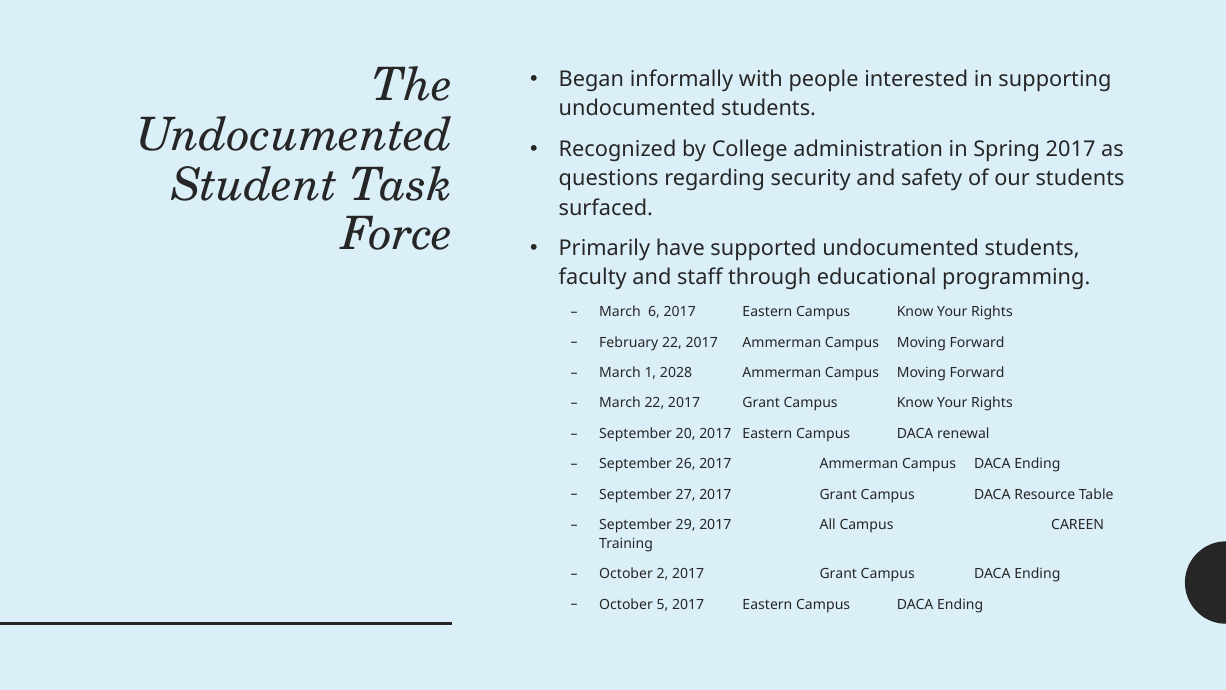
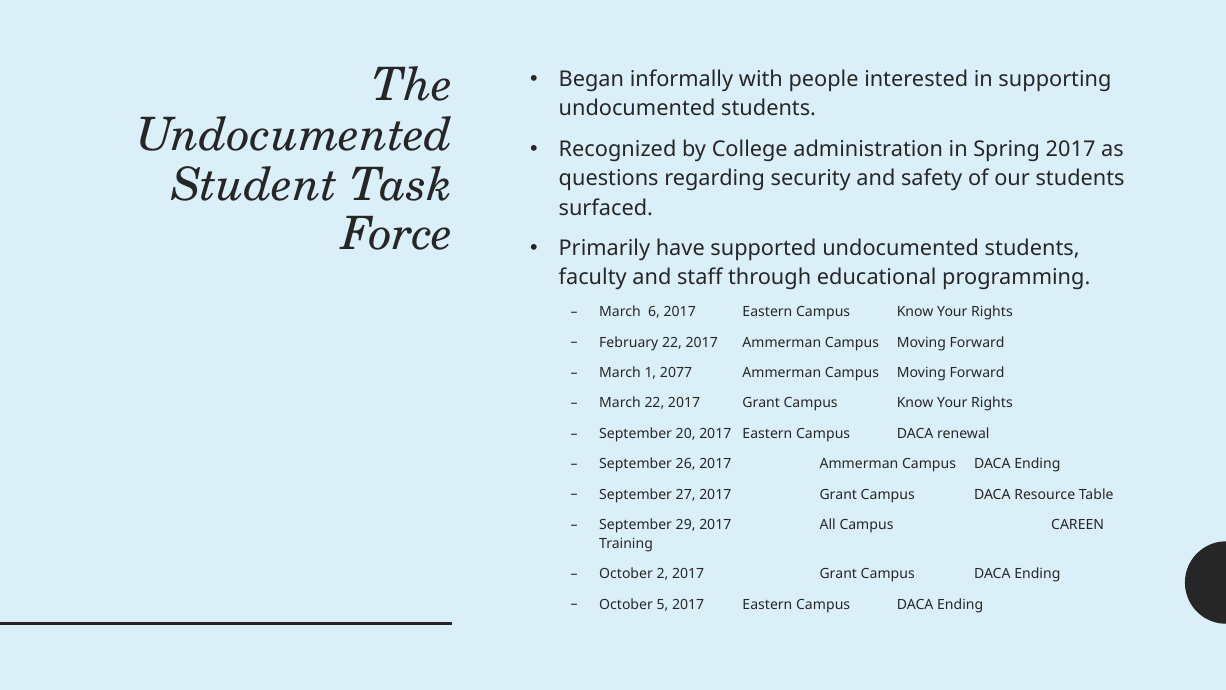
2028: 2028 -> 2077 (676, 373)
